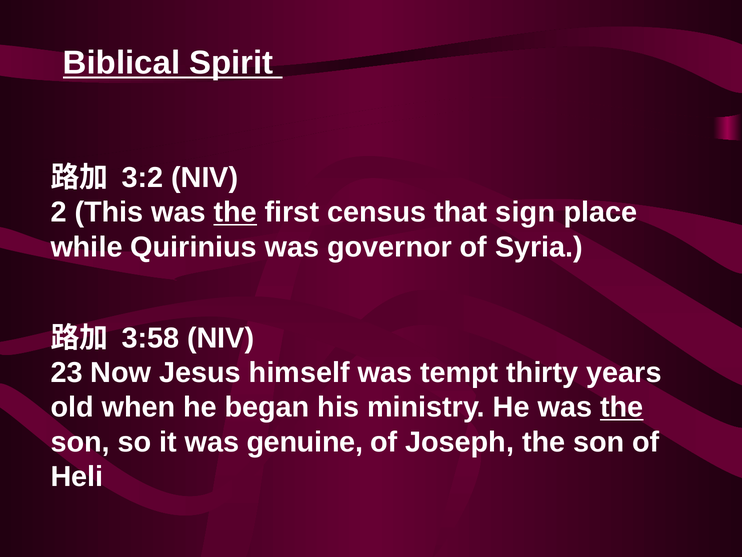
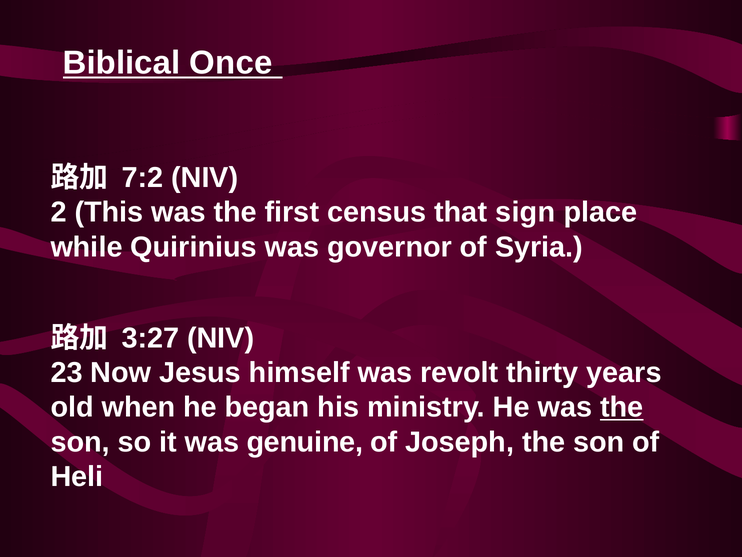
Spirit: Spirit -> Once (231, 63)
3:2: 3:2 -> 7:2 (142, 178)
the underline: present -> none (235, 212)
3:58: 3:58 -> 3:27 (150, 338)
tempt: tempt -> revolt (459, 372)
